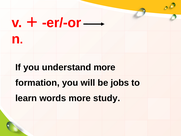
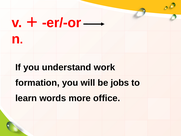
understand more: more -> work (104, 67)
study: study -> office (107, 98)
